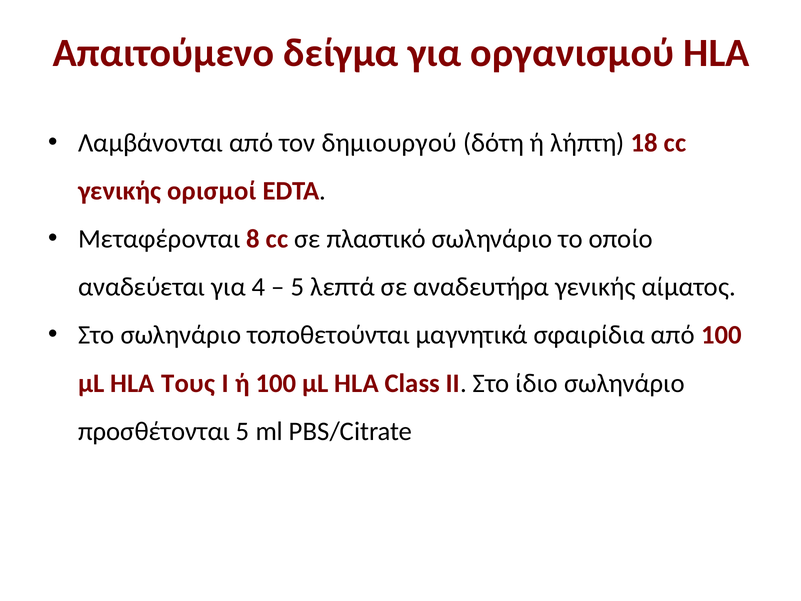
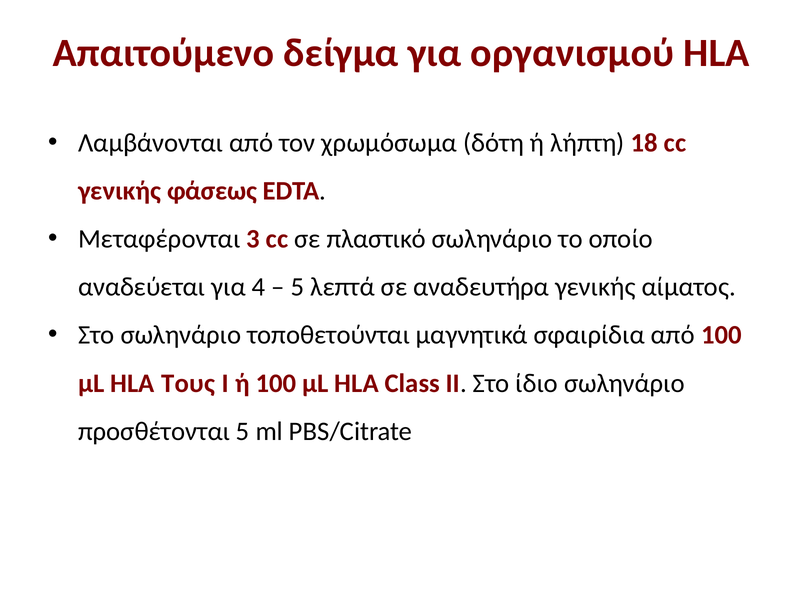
δημιουργού: δημιουργού -> χρωμόσωμα (389, 143)
ορισμοί: ορισμοί -> φάσεως (212, 191)
8: 8 -> 3 (253, 239)
